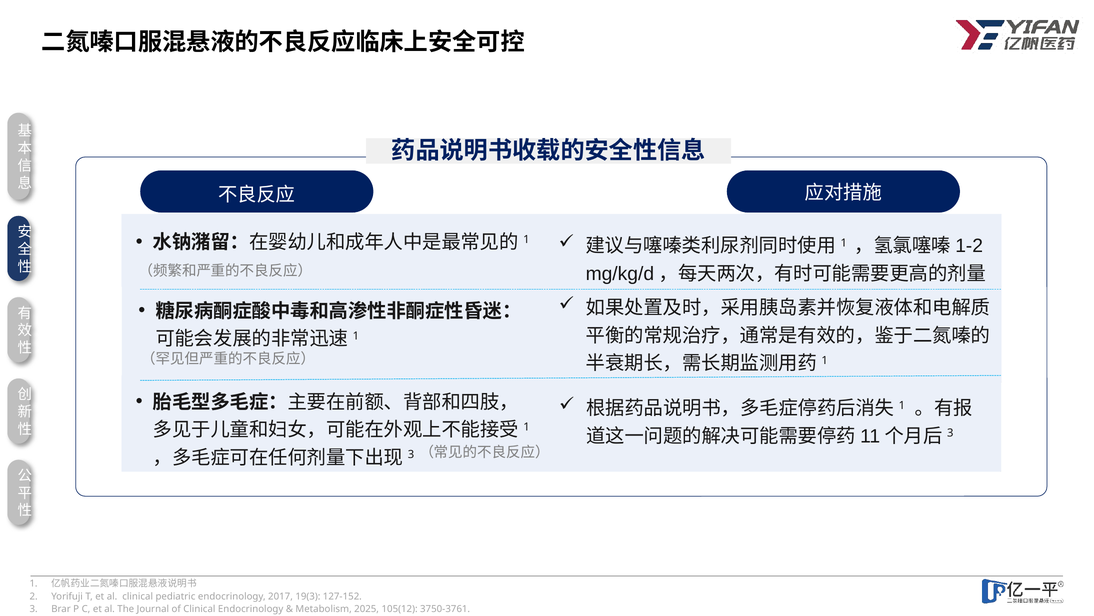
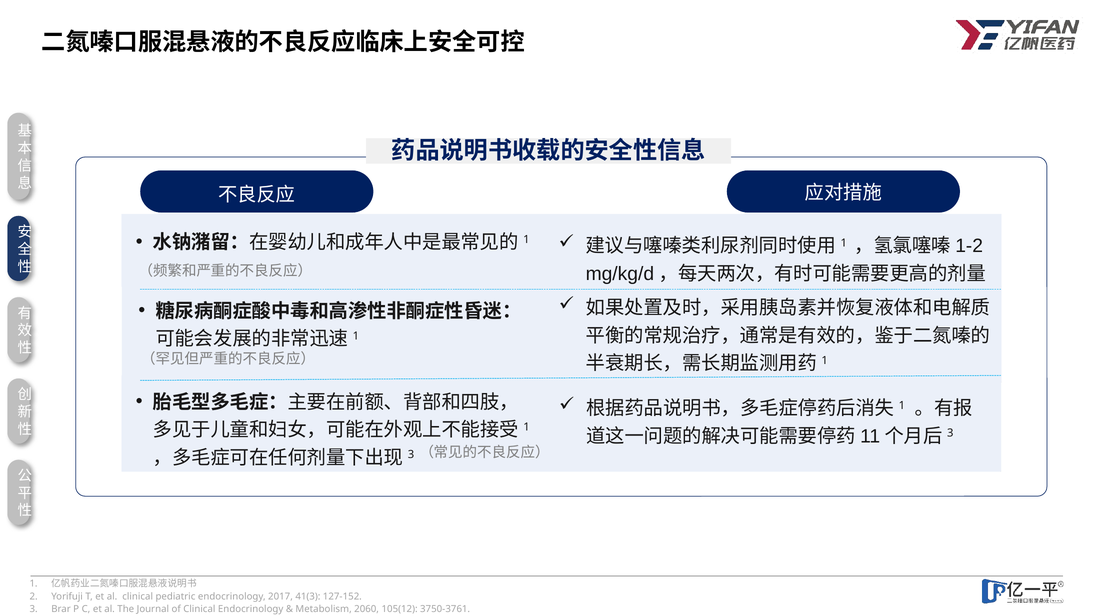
19(3: 19(3 -> 41(3 (308, 596)
2025: 2025 -> 2060 (367, 609)
